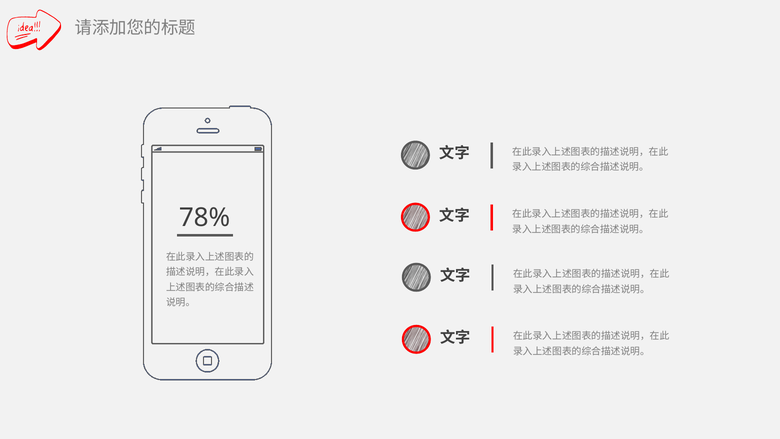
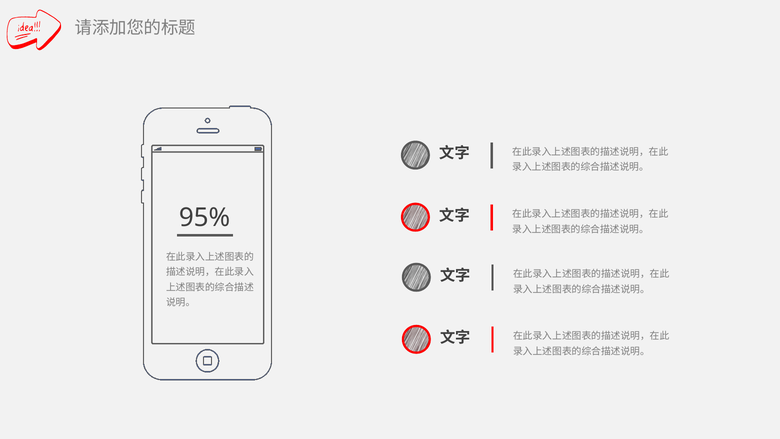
78%: 78% -> 95% (205, 218)
